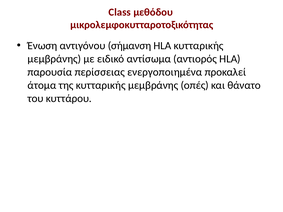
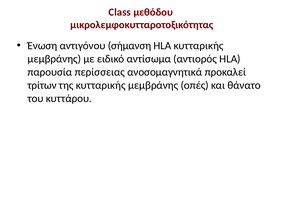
ενεργοποιημένα: ενεργοποιημένα -> ανοσομαγνητικά (165, 72)
άτομα: άτομα -> τρίτων (42, 85)
